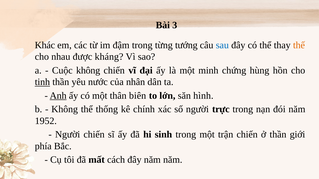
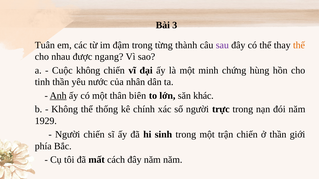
Khác: Khác -> Tuân (45, 45)
tướng: tướng -> thành (186, 45)
sau colour: blue -> purple (222, 45)
kháng: kháng -> ngang (109, 57)
tinh underline: present -> none (42, 82)
hình: hình -> khác (203, 96)
1952: 1952 -> 1929 (46, 121)
